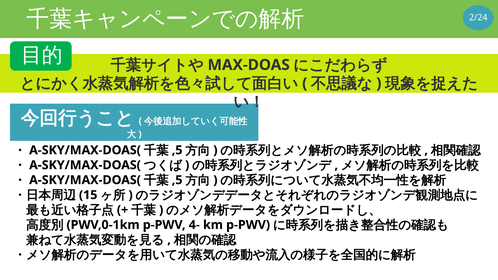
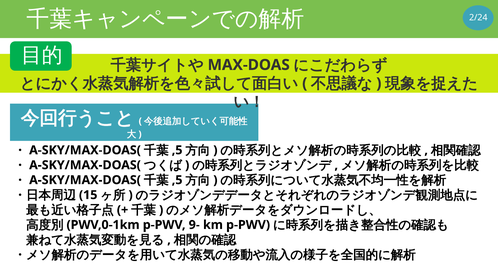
4-: 4- -> 9- (194, 225)
